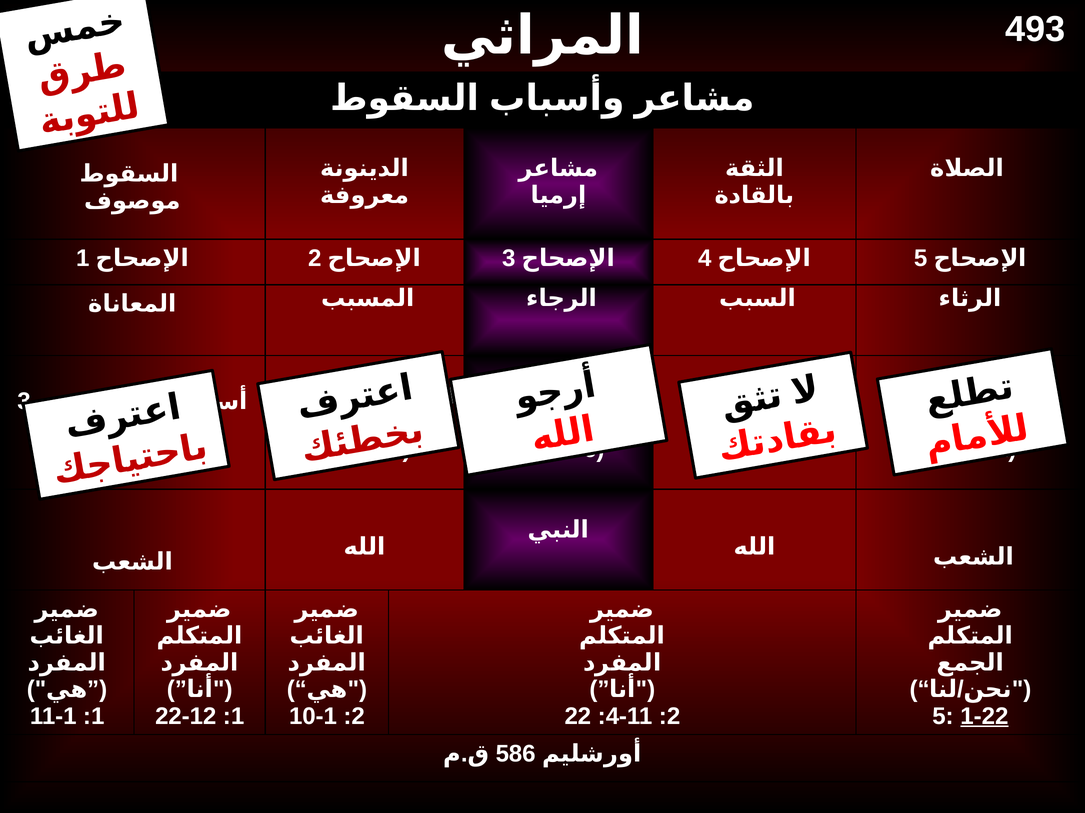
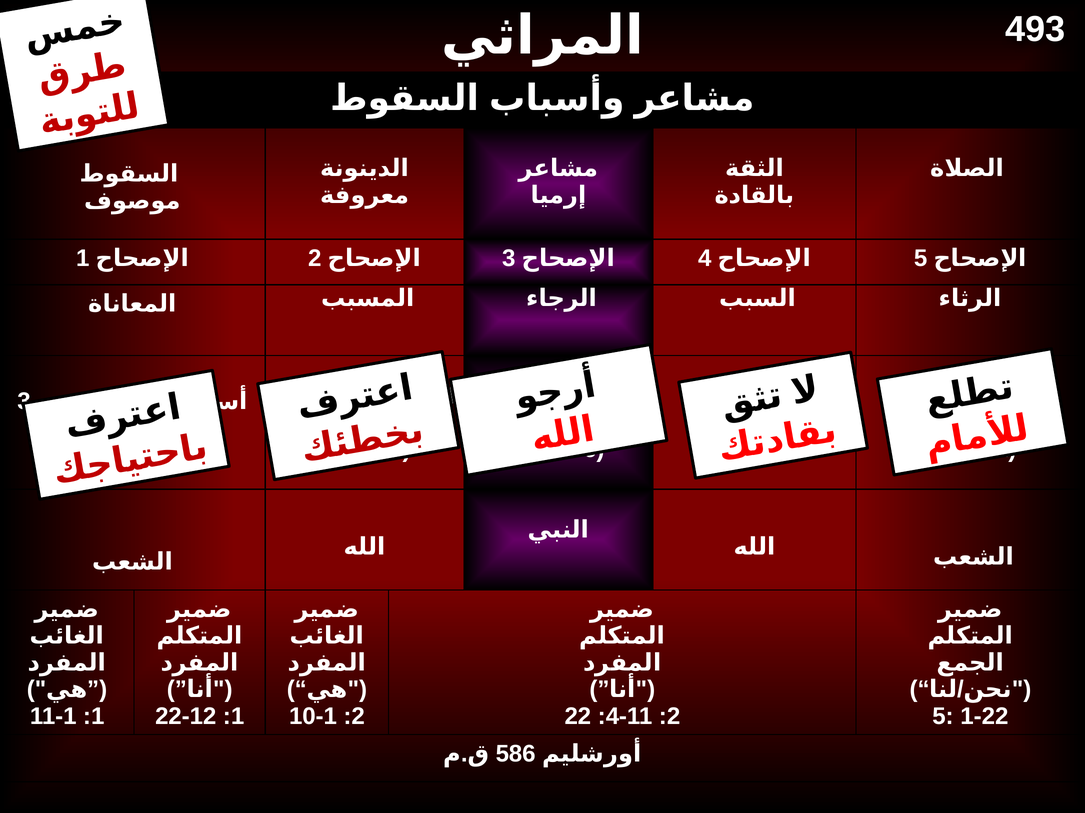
1-22 underline: present -> none (984, 717)
